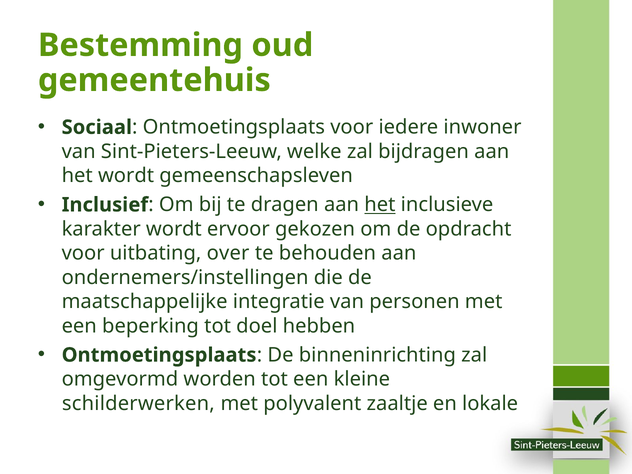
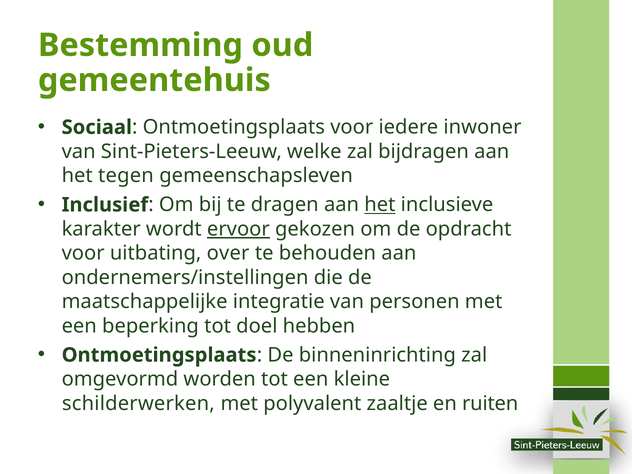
het wordt: wordt -> tegen (126, 176)
ervoor underline: none -> present (238, 229)
lokale: lokale -> ruiten (490, 403)
